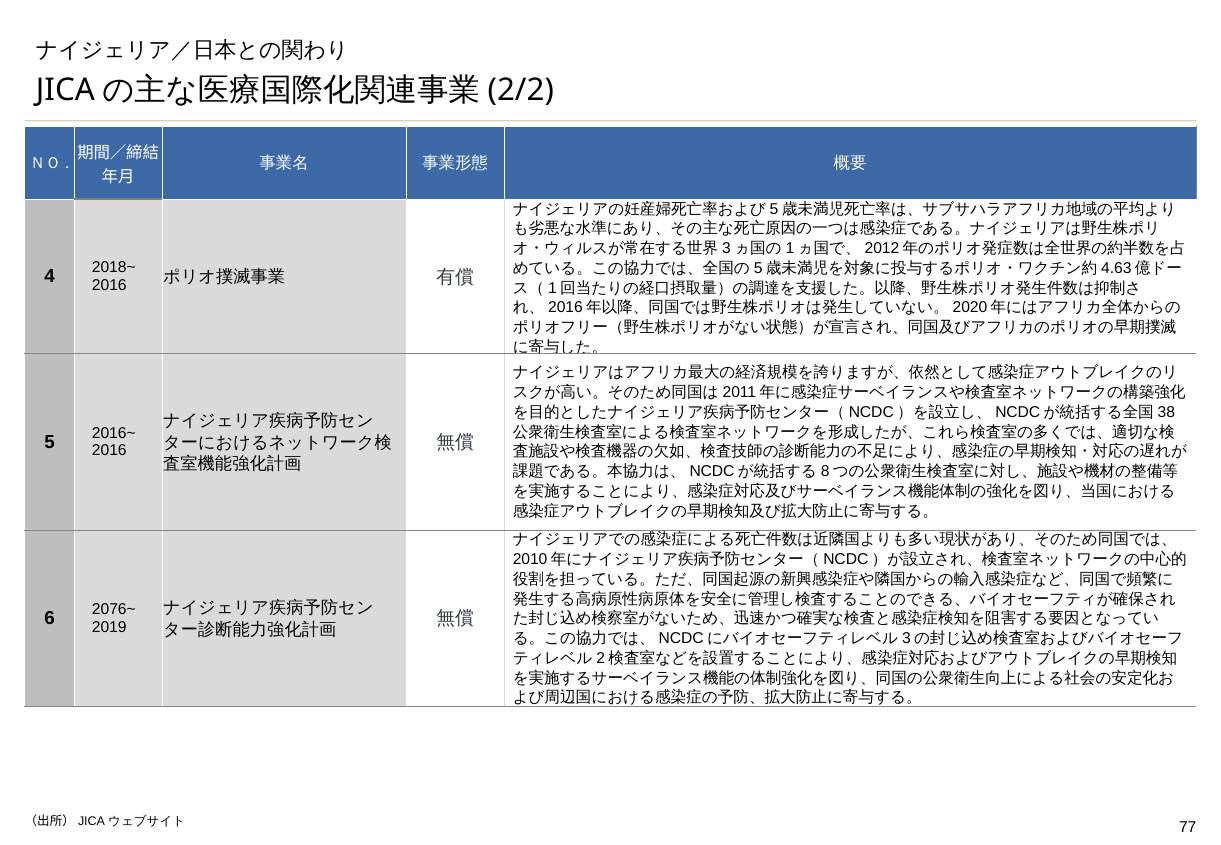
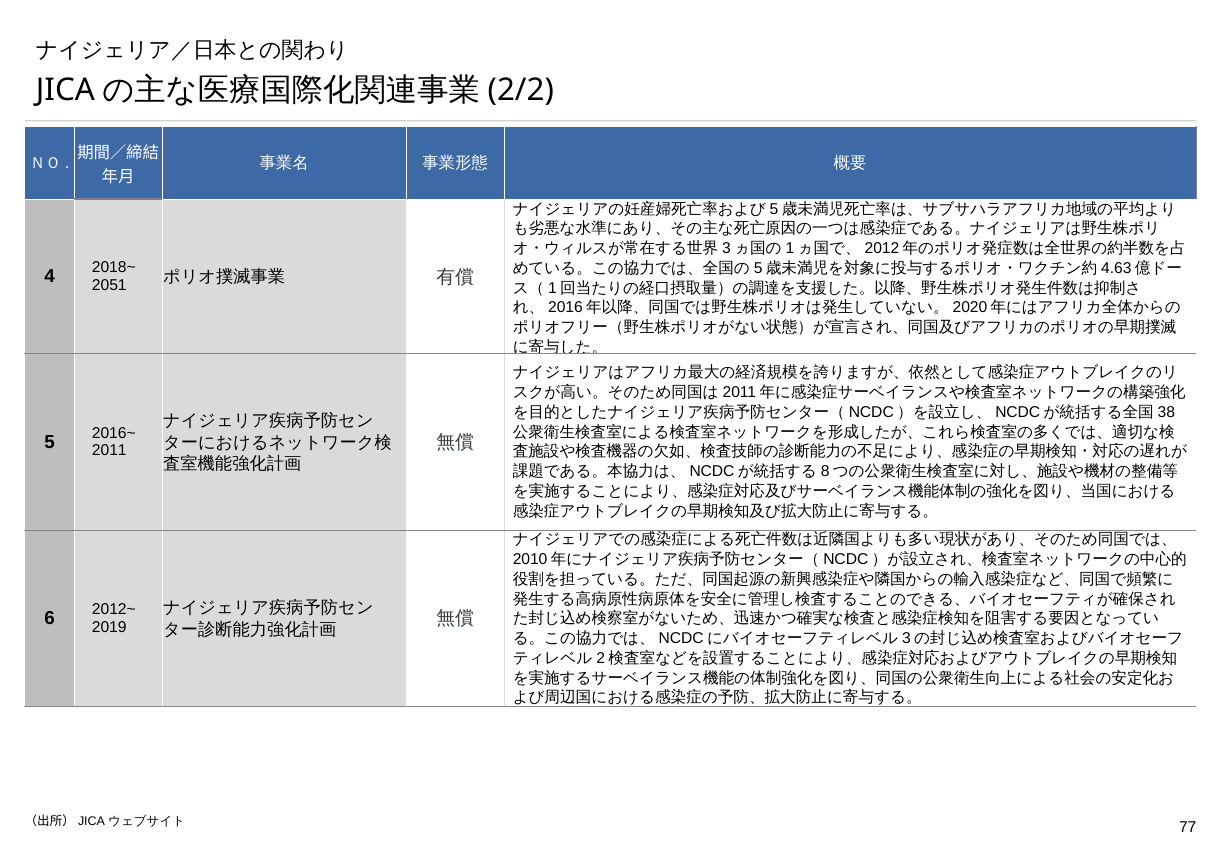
2016: 2016 -> 2051 (109, 285)
2016: 2016 -> 2011 (109, 451)
2076~: 2076~ -> 2012~ (114, 610)
